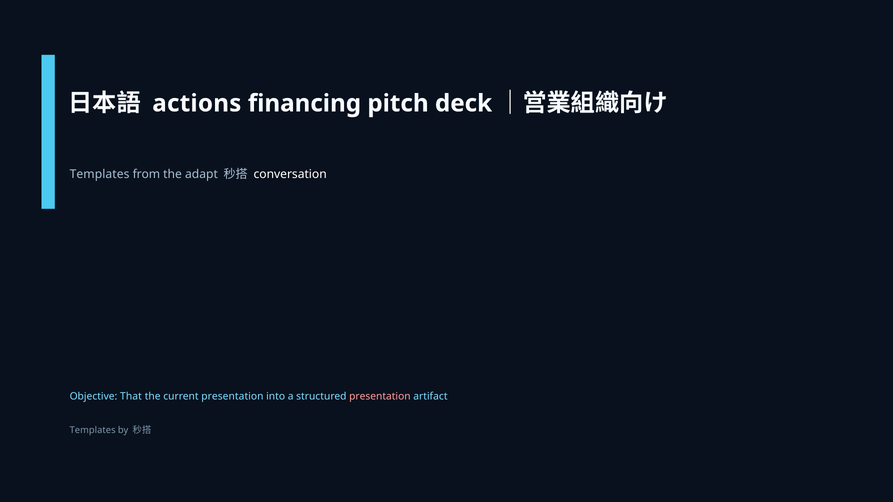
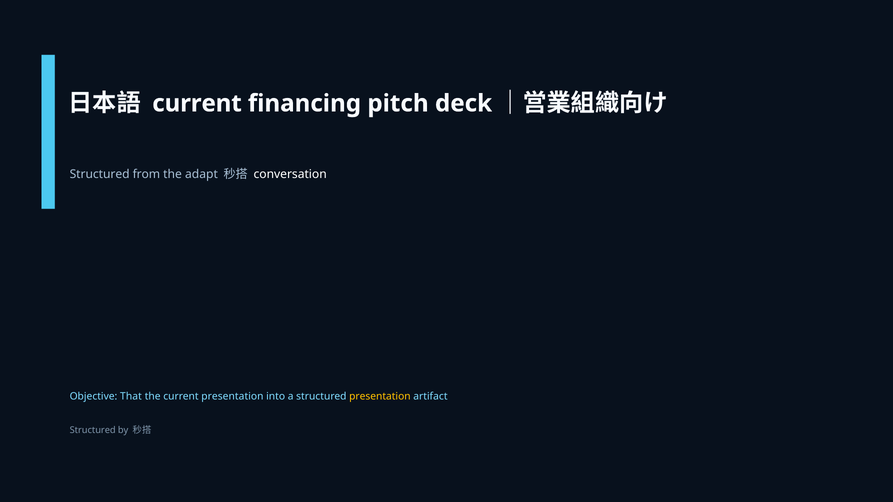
actions: actions -> current (197, 103)
Templates: Templates -> Structured (100, 174)
presentation colour: pink -> yellow (380, 397)
Templates: Templates -> Structured (93, 431)
